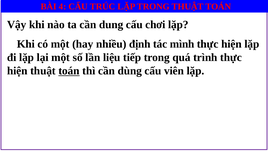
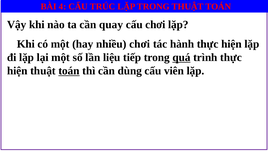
dung: dung -> quay (111, 25)
nhiều định: định -> chơi (140, 44)
mình: mình -> hành (182, 44)
quá underline: none -> present (181, 57)
